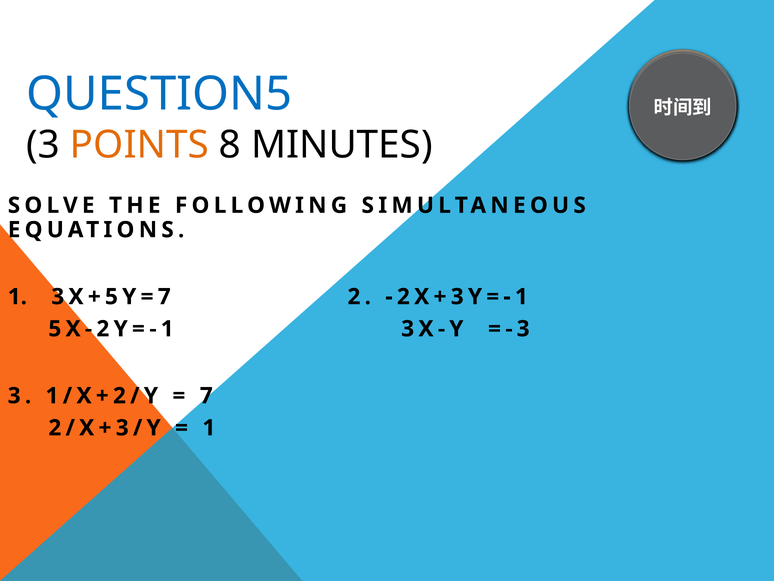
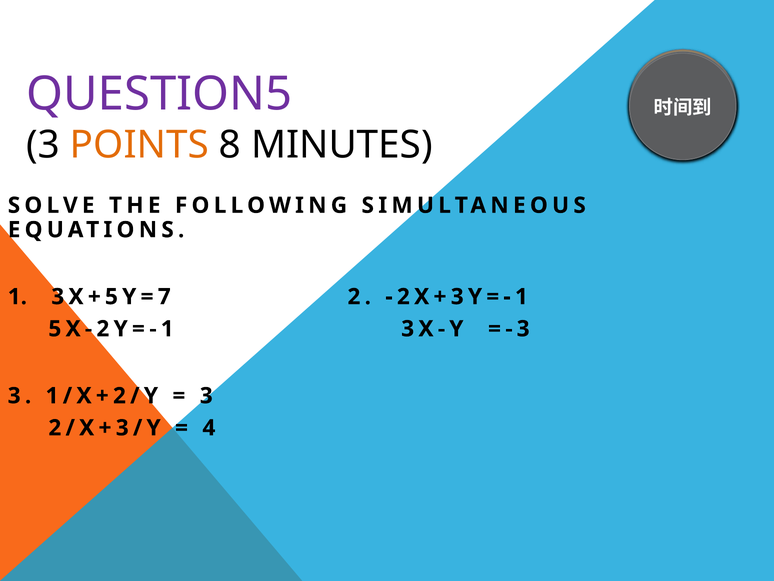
QUESTION5 colour: blue -> purple (159, 94)
7: 7 -> 3 (206, 395)
1: 1 -> 4 (209, 428)
